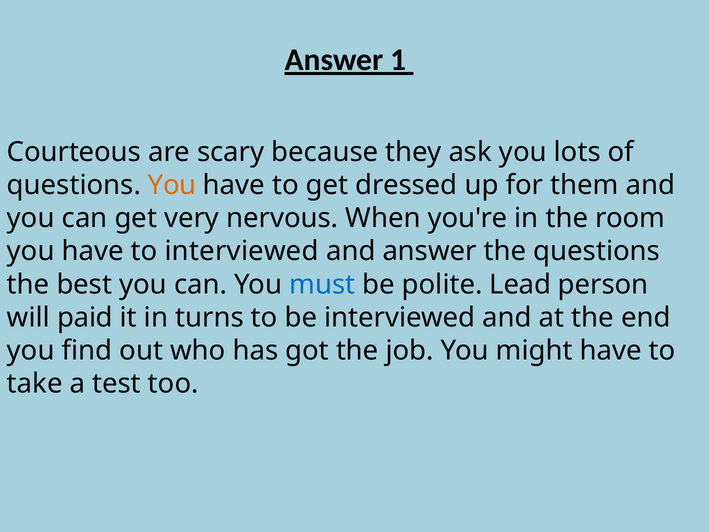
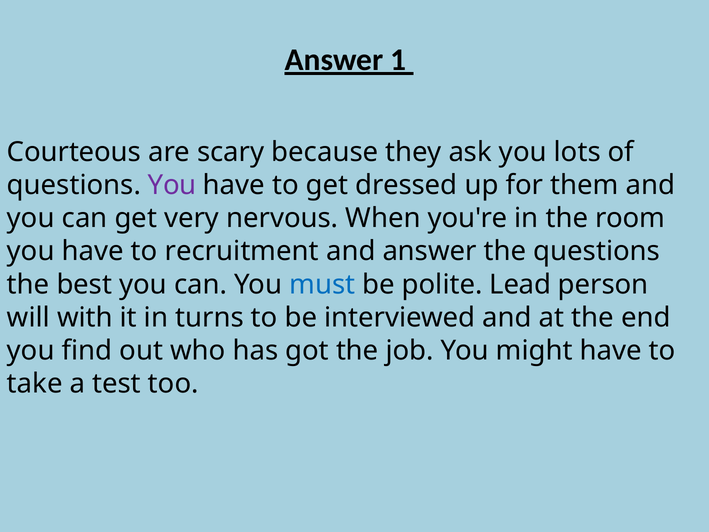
You colour: orange -> purple (172, 185)
to interviewed: interviewed -> recruitment (242, 251)
paid: paid -> with (85, 317)
